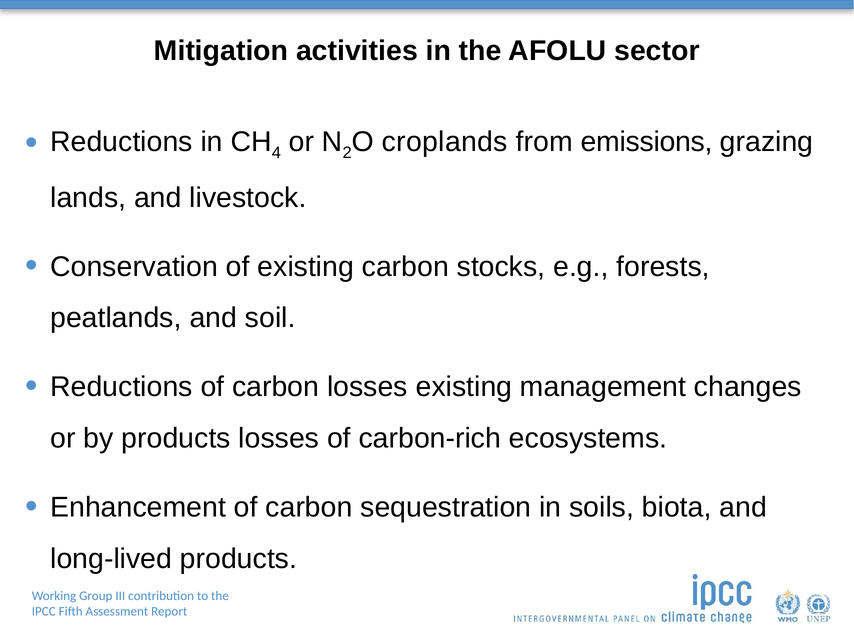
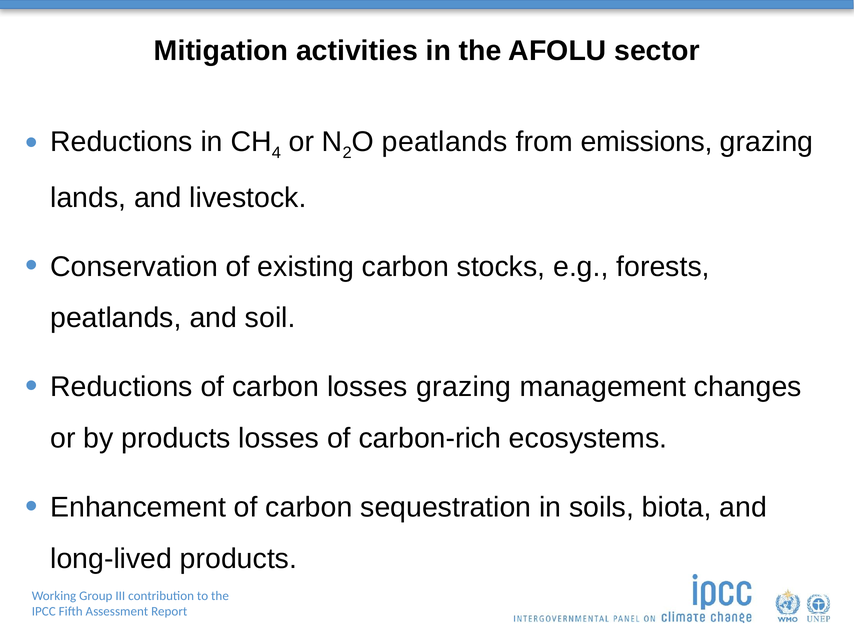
croplands: croplands -> peatlands (445, 141)
losses existing: existing -> grazing (464, 387)
